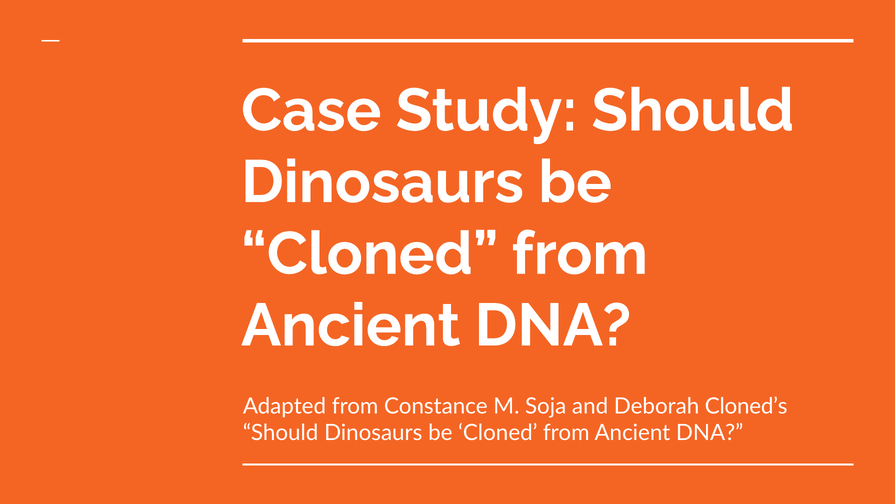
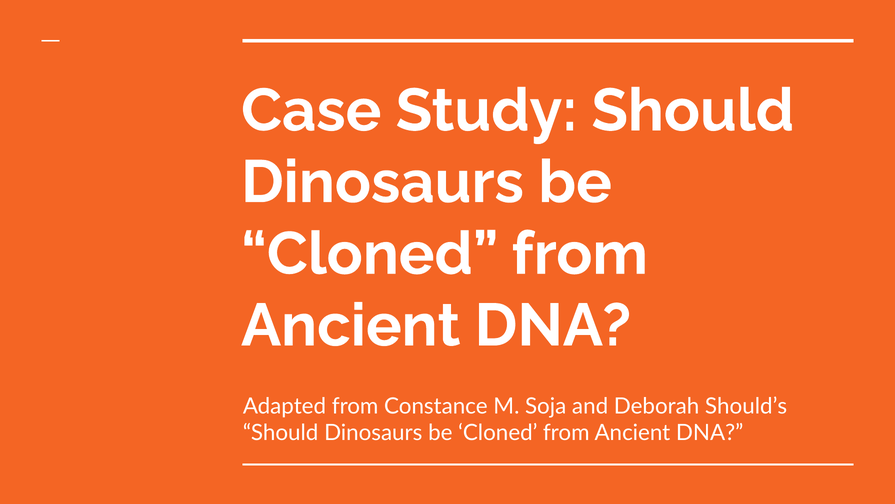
Cloned’s: Cloned’s -> Should’s (746, 406)
